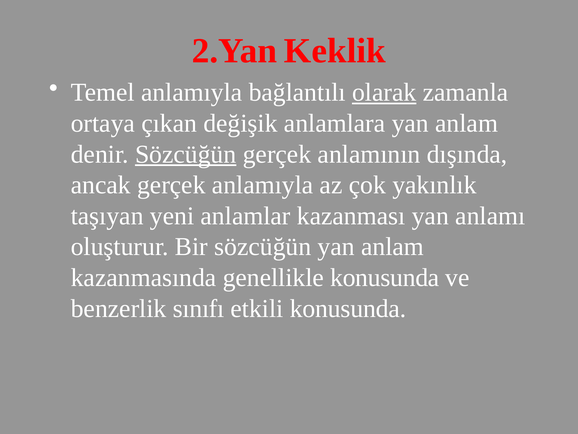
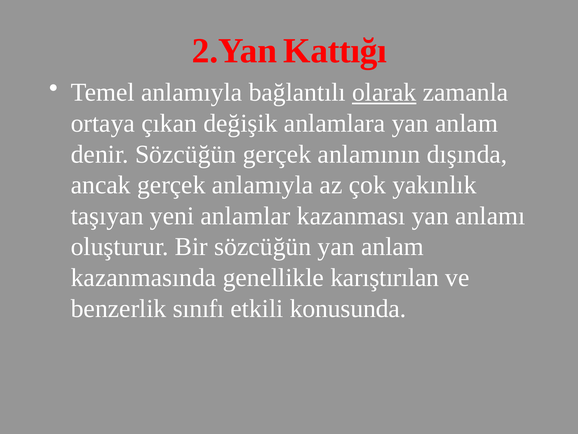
Keklik: Keklik -> Kattığı (335, 51)
Sözcüğün underline: present -> none (186, 154)
genellikle konusunda: konusunda -> karıştırılan (385, 277)
